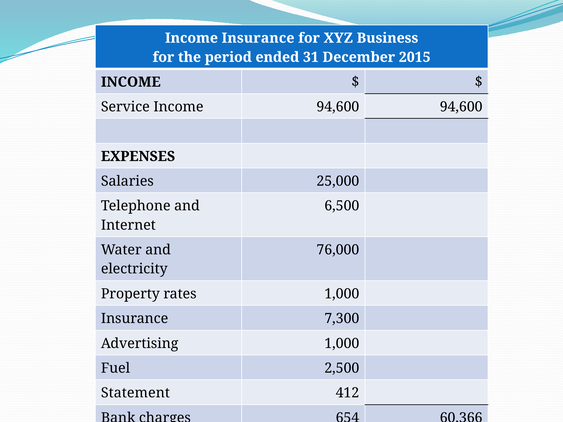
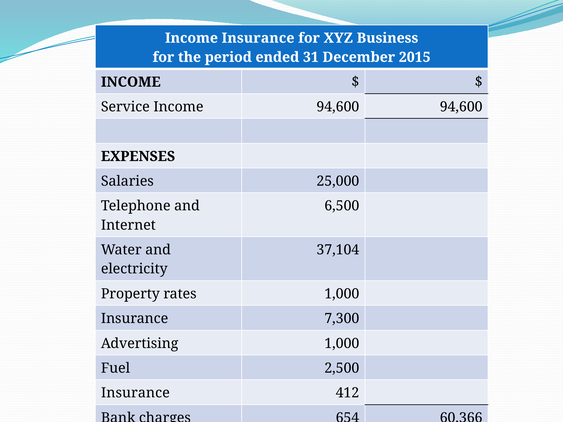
76,000: 76,000 -> 37,104 (338, 250)
Statement: Statement -> Insurance (135, 393)
